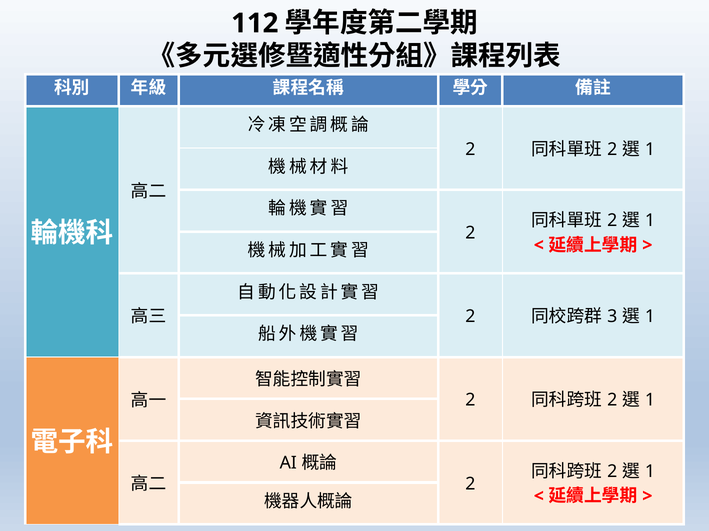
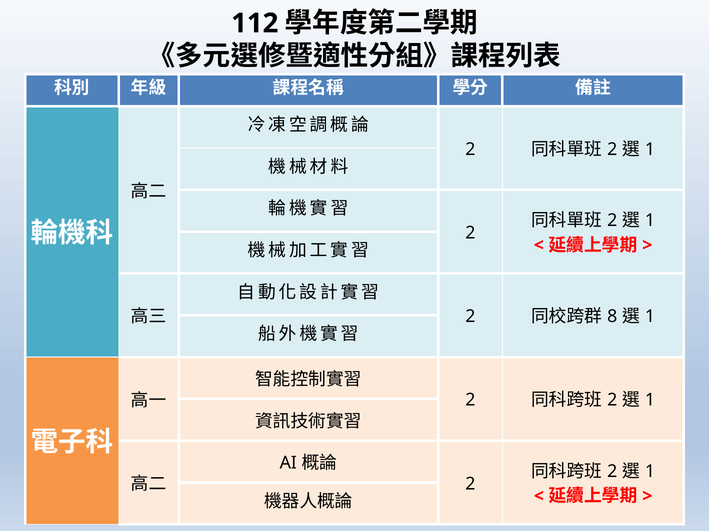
3: 3 -> 8 (612, 317)
